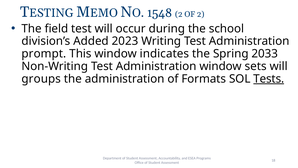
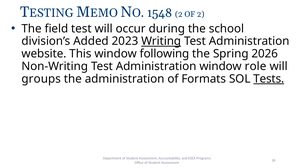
Writing underline: none -> present (161, 41)
prompt: prompt -> website (44, 54)
indicates: indicates -> following (165, 54)
2033: 2033 -> 2026 (265, 54)
sets: sets -> role (256, 66)
